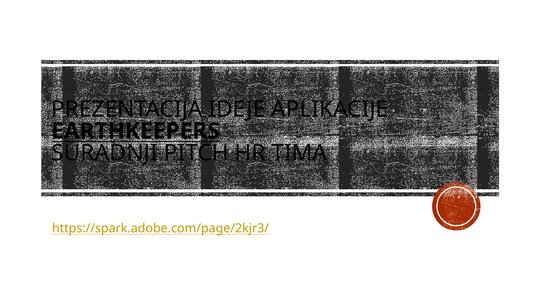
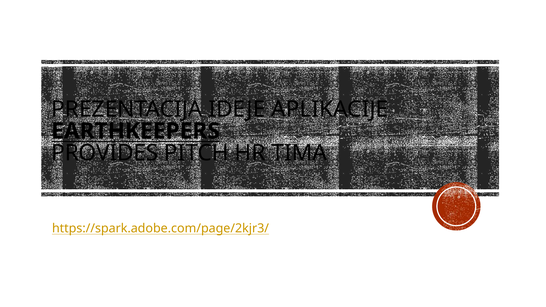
SURADNJI: SURADNJI -> PROVIDES (105, 153)
